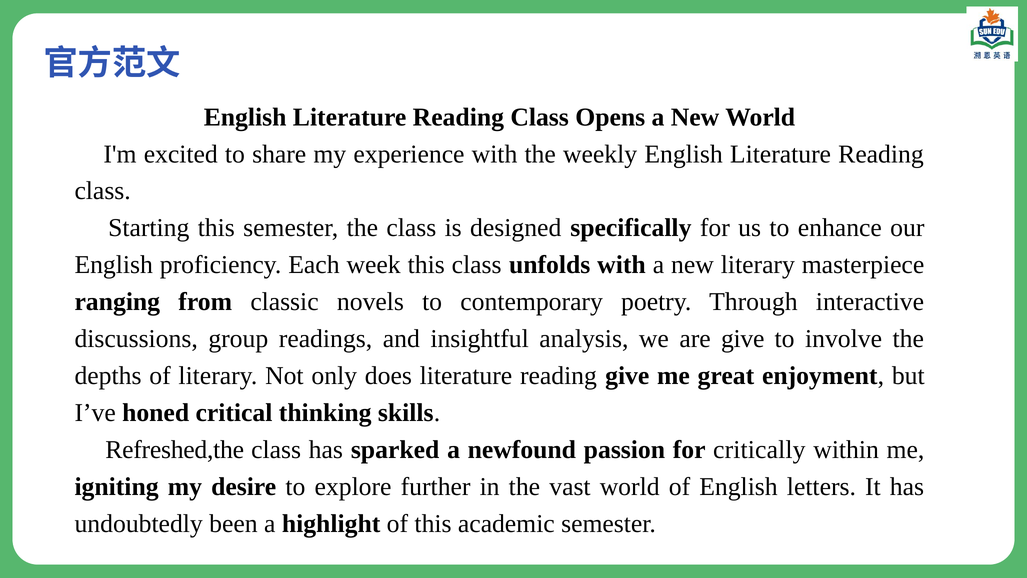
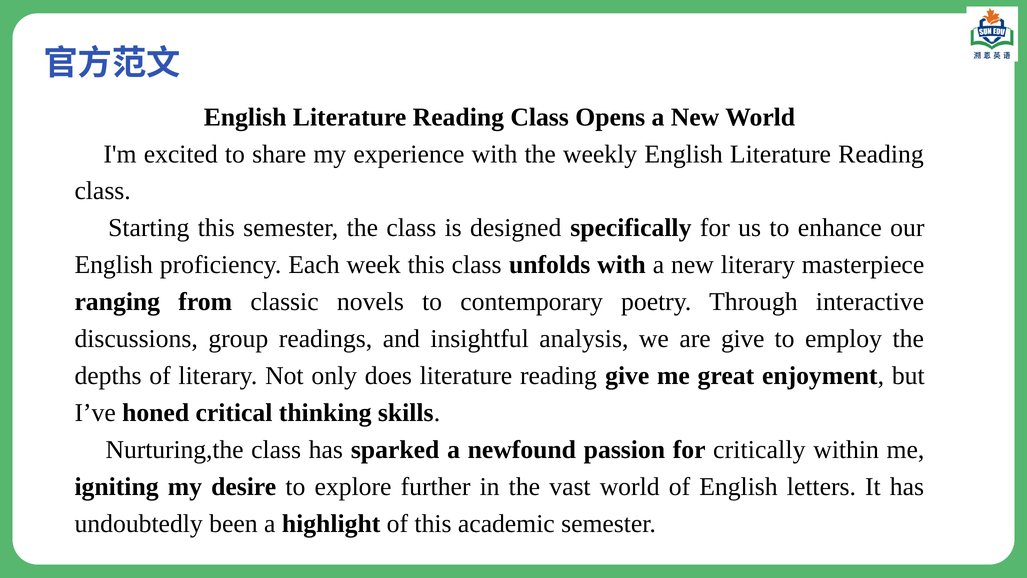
involve: involve -> employ (844, 339)
Refreshed,the: Refreshed,the -> Nurturing,the (175, 450)
